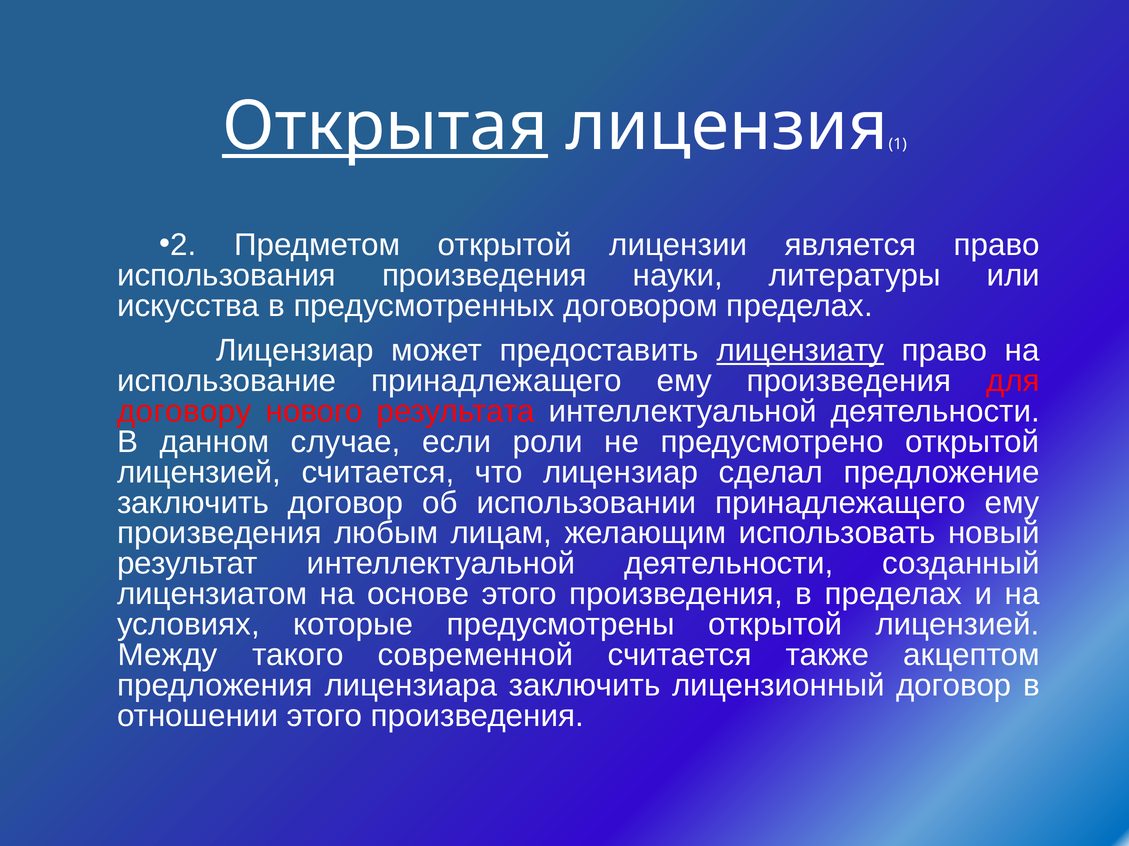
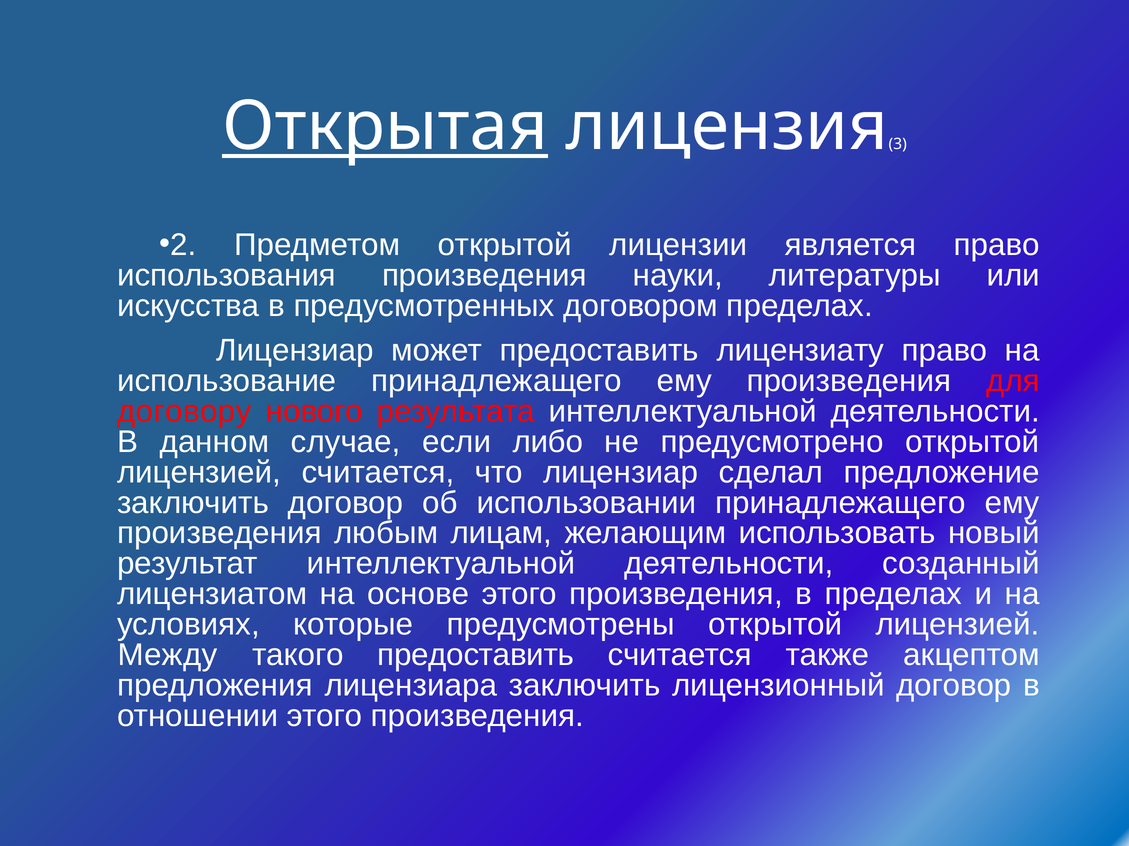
1: 1 -> 3 (898, 144)
лицензиату underline: present -> none (800, 351)
роли: роли -> либо (548, 442)
такого современной: современной -> предоставить (476, 656)
